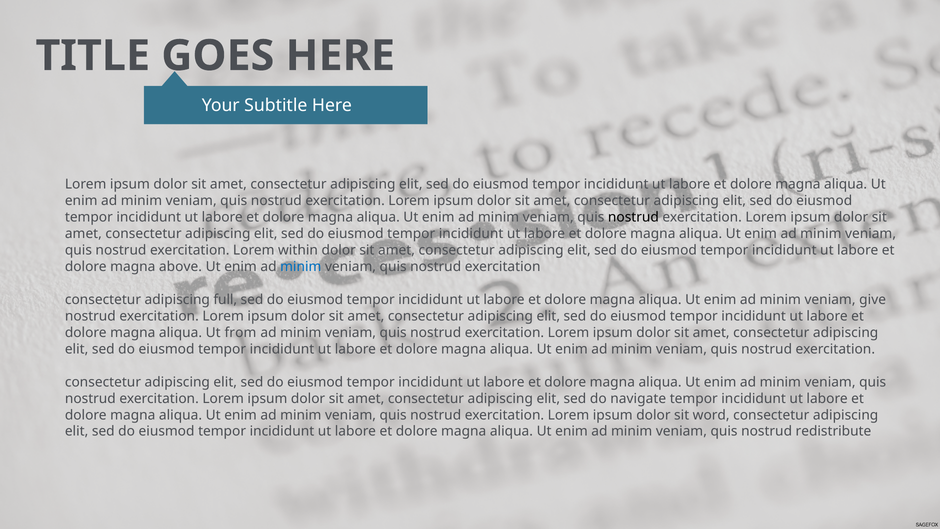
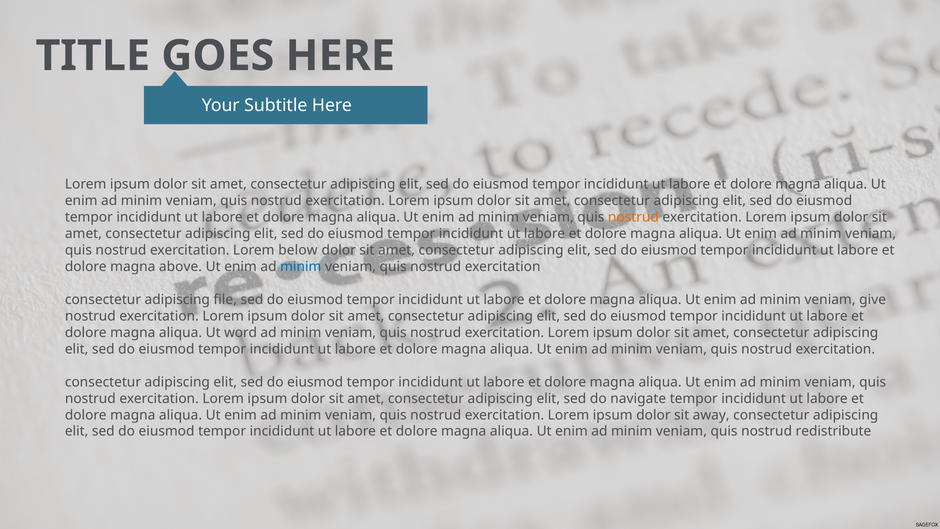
nostrud colour: black -> orange (633, 217)
within: within -> below (298, 250)
full: full -> file (225, 300)
from: from -> word (241, 332)
word: word -> away (711, 415)
